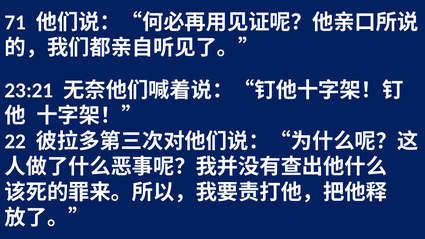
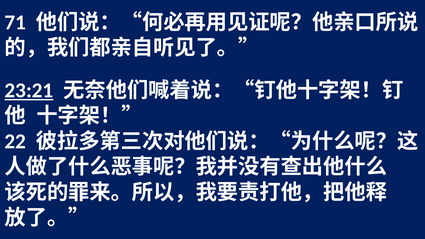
23:21 underline: none -> present (29, 90)
